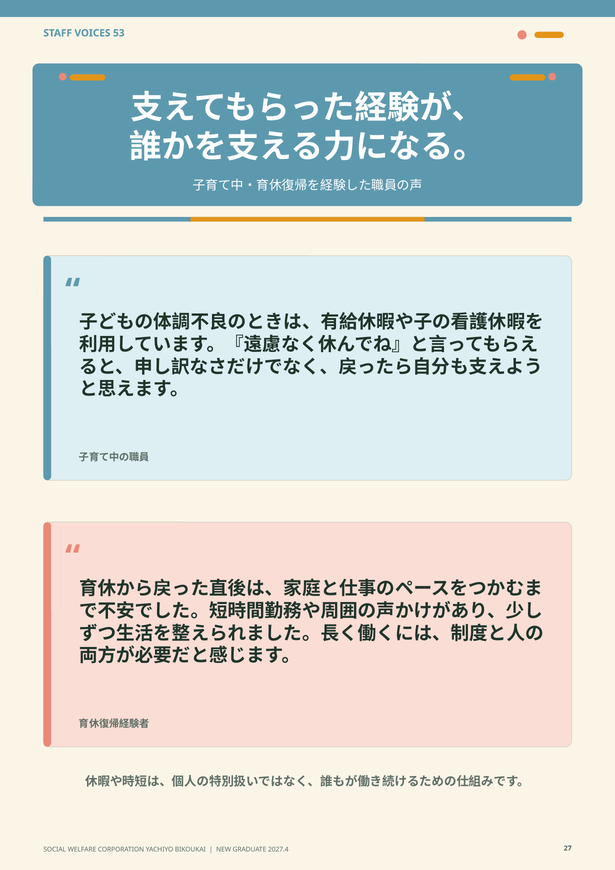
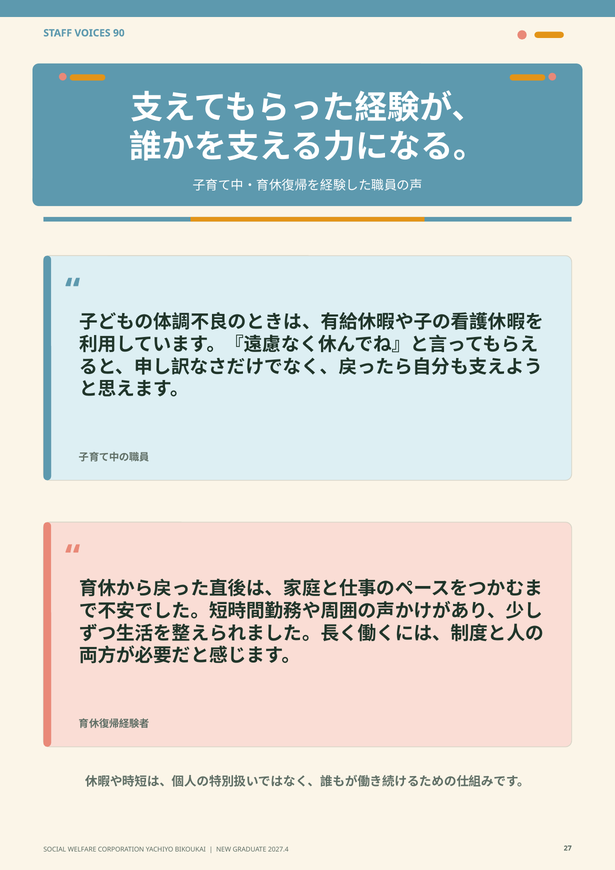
53: 53 -> 90 (119, 33)
